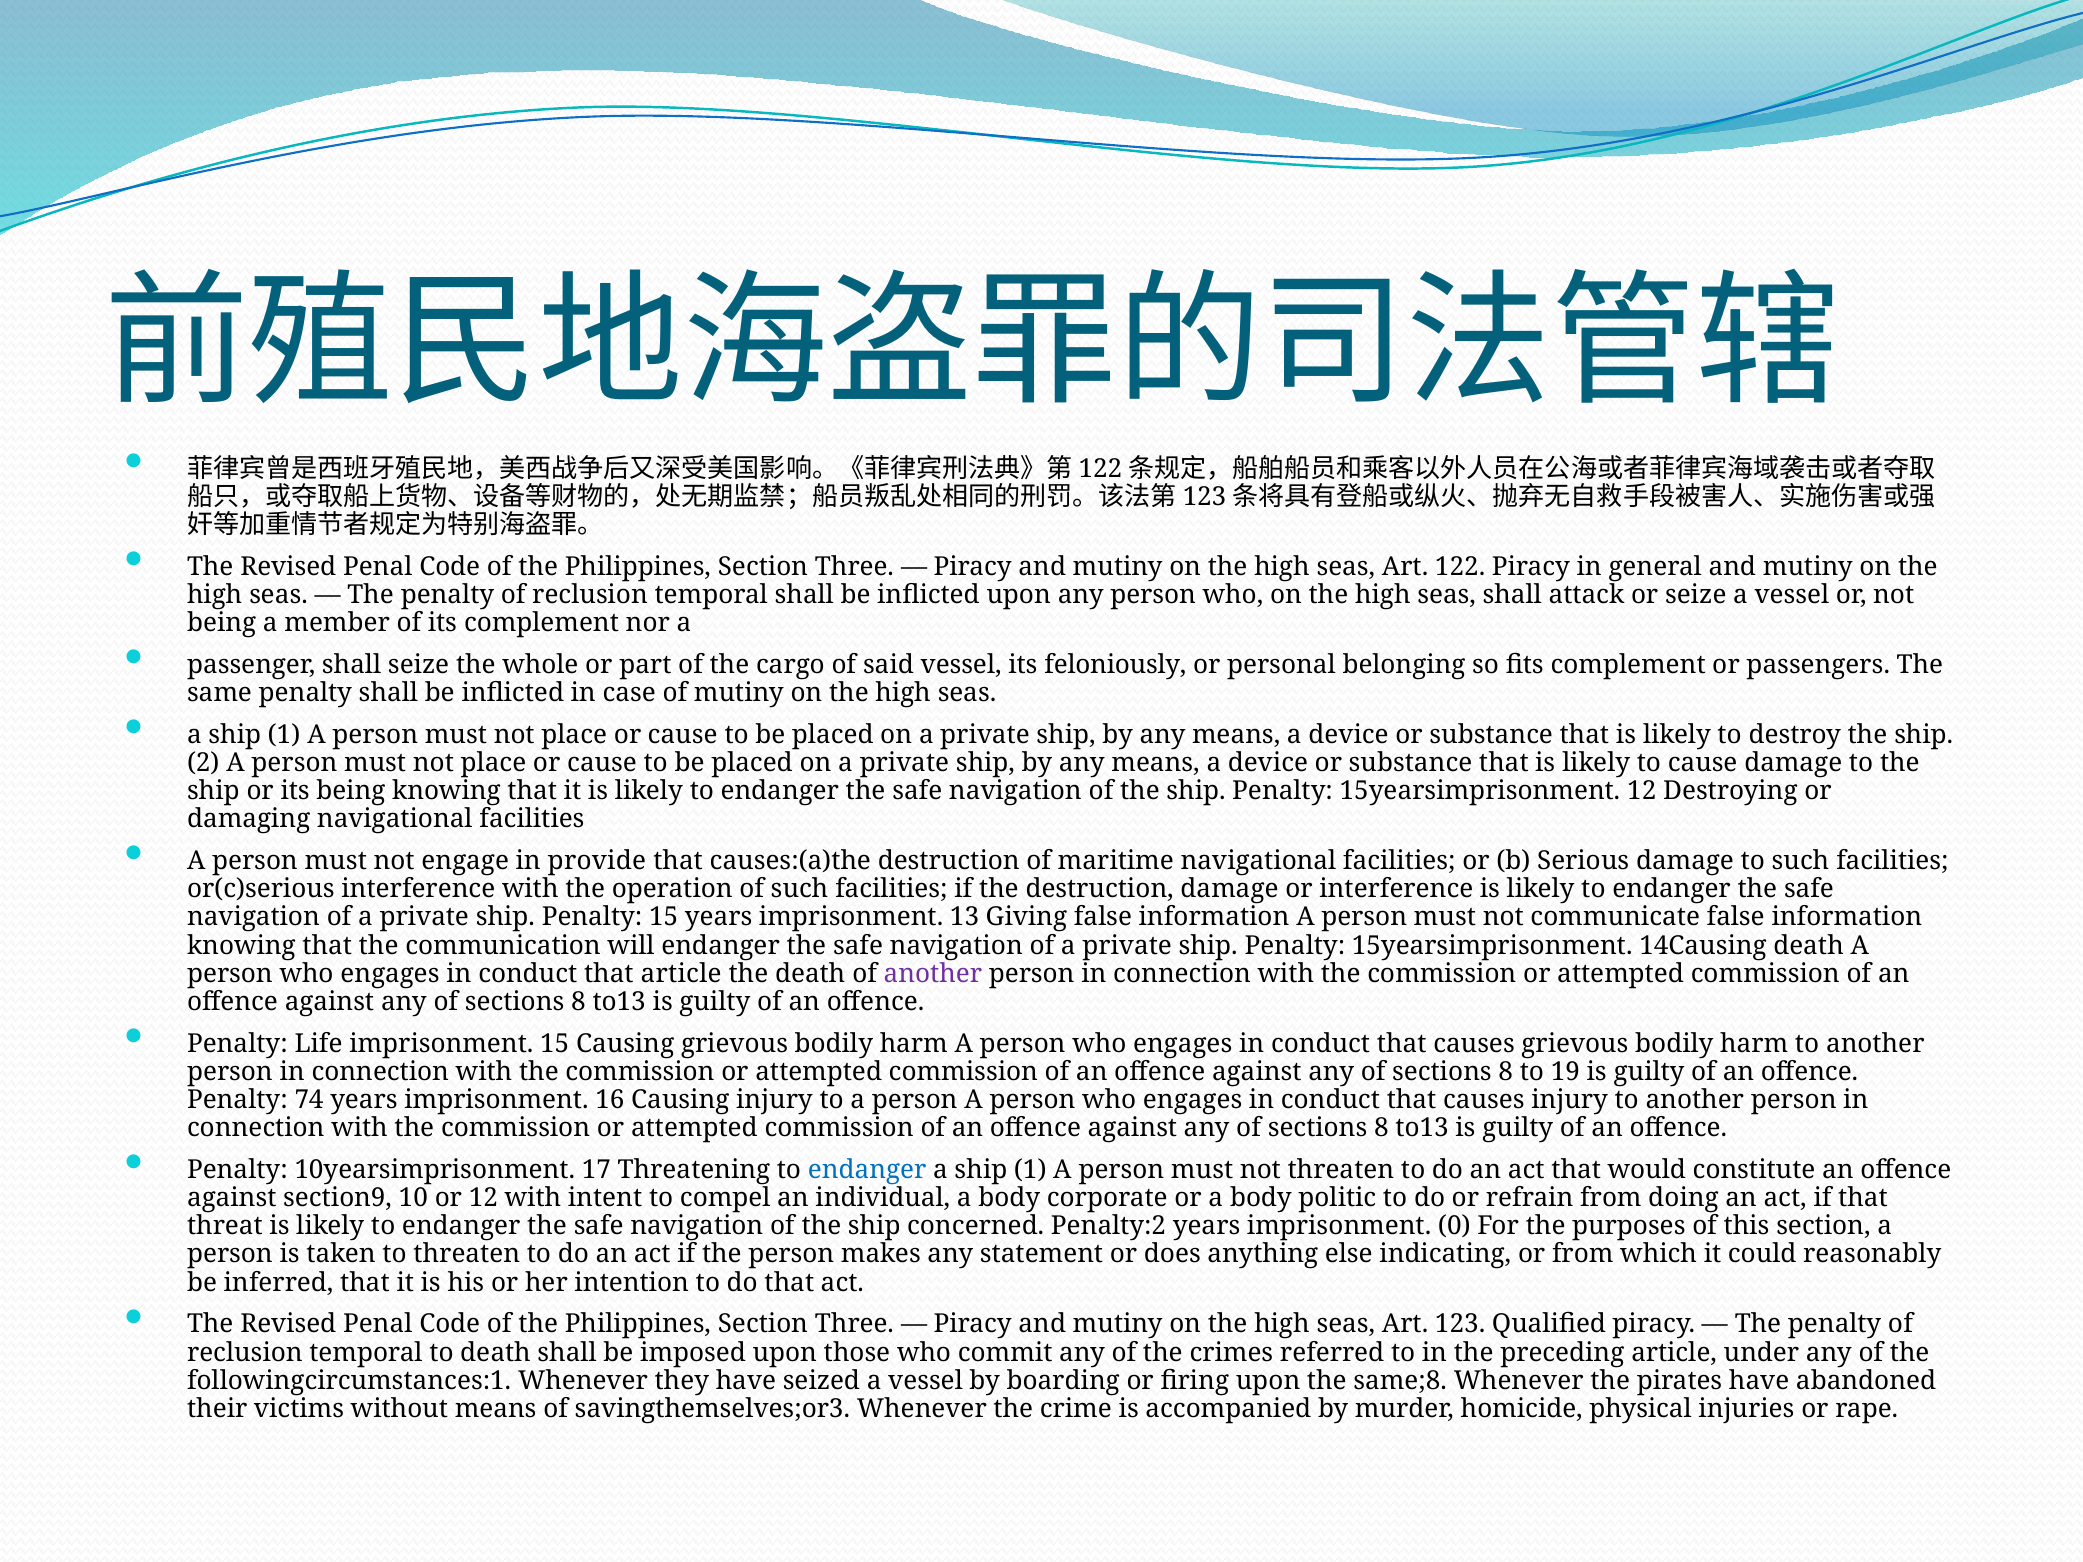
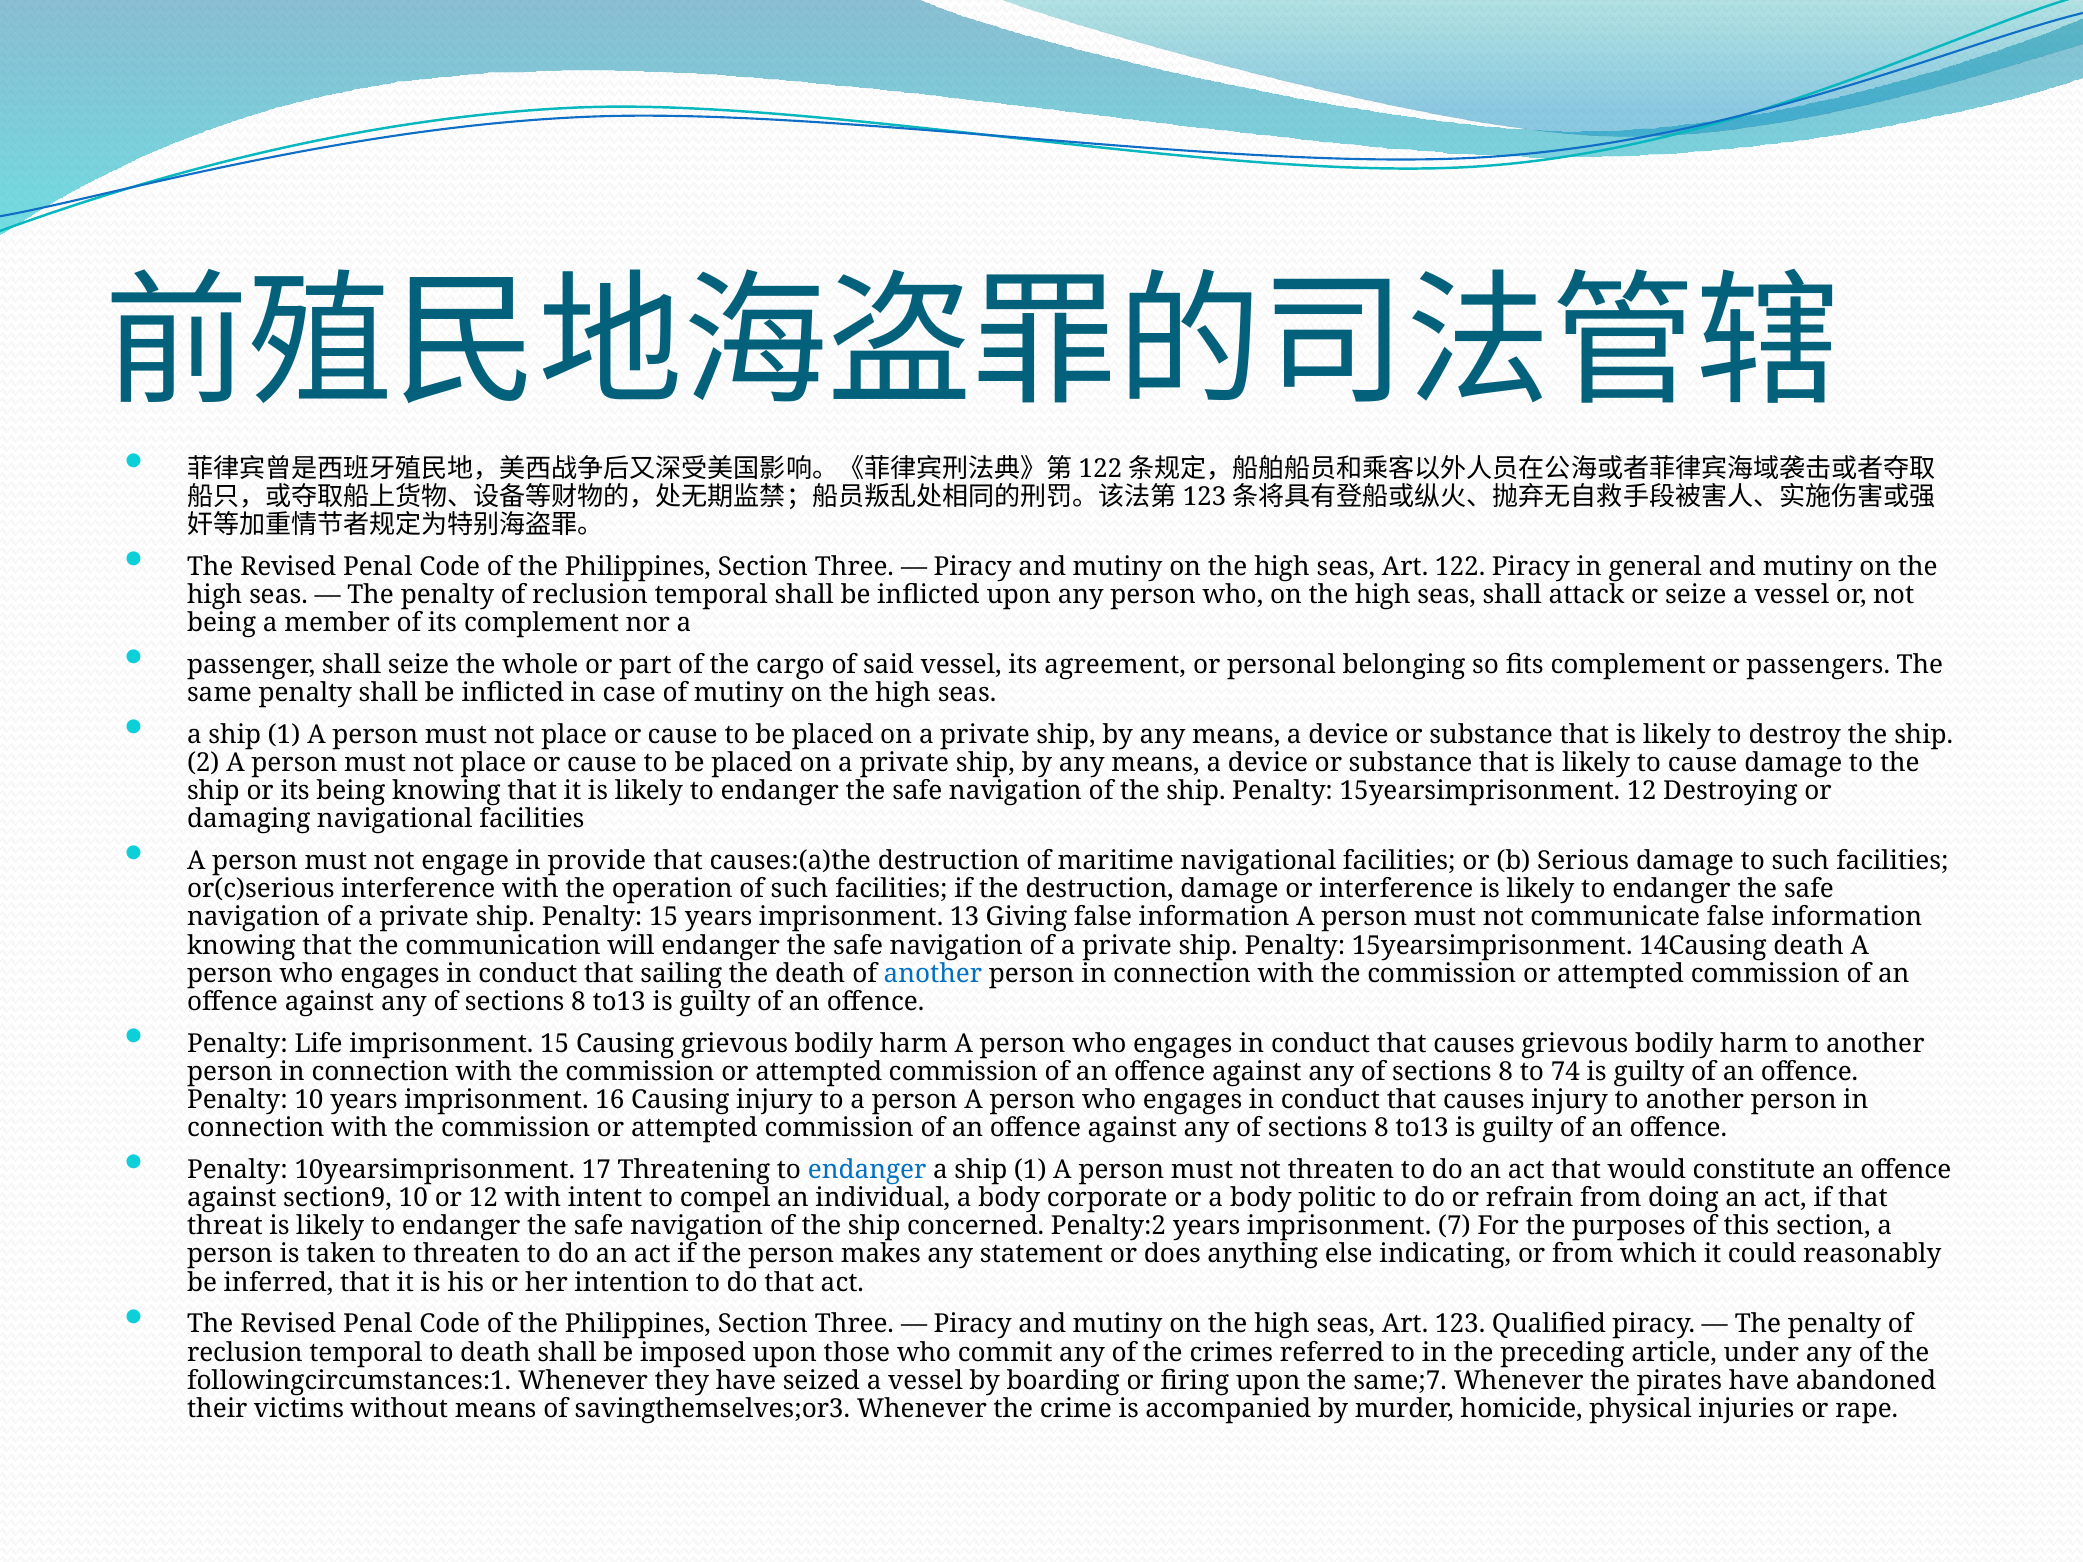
feloniously: feloniously -> agreement (1115, 665)
that article: article -> sailing (681, 974)
another colour: purple -> blue (933, 974)
19: 19 -> 74 (1565, 1072)
Penalty 74: 74 -> 10 (309, 1100)
0: 0 -> 7 (1454, 1226)
same;8: same;8 -> same;7 (1400, 1381)
